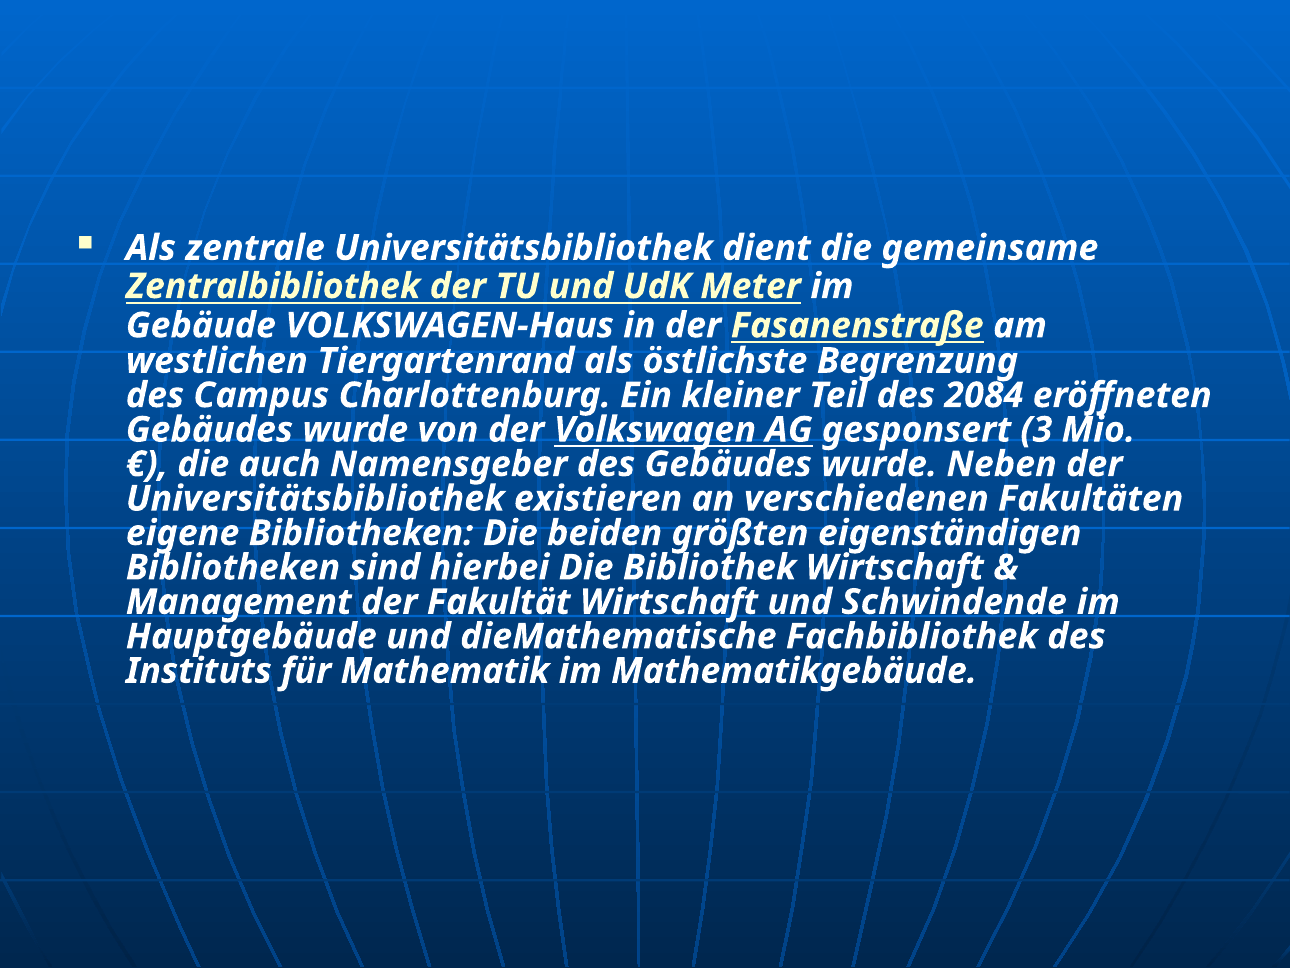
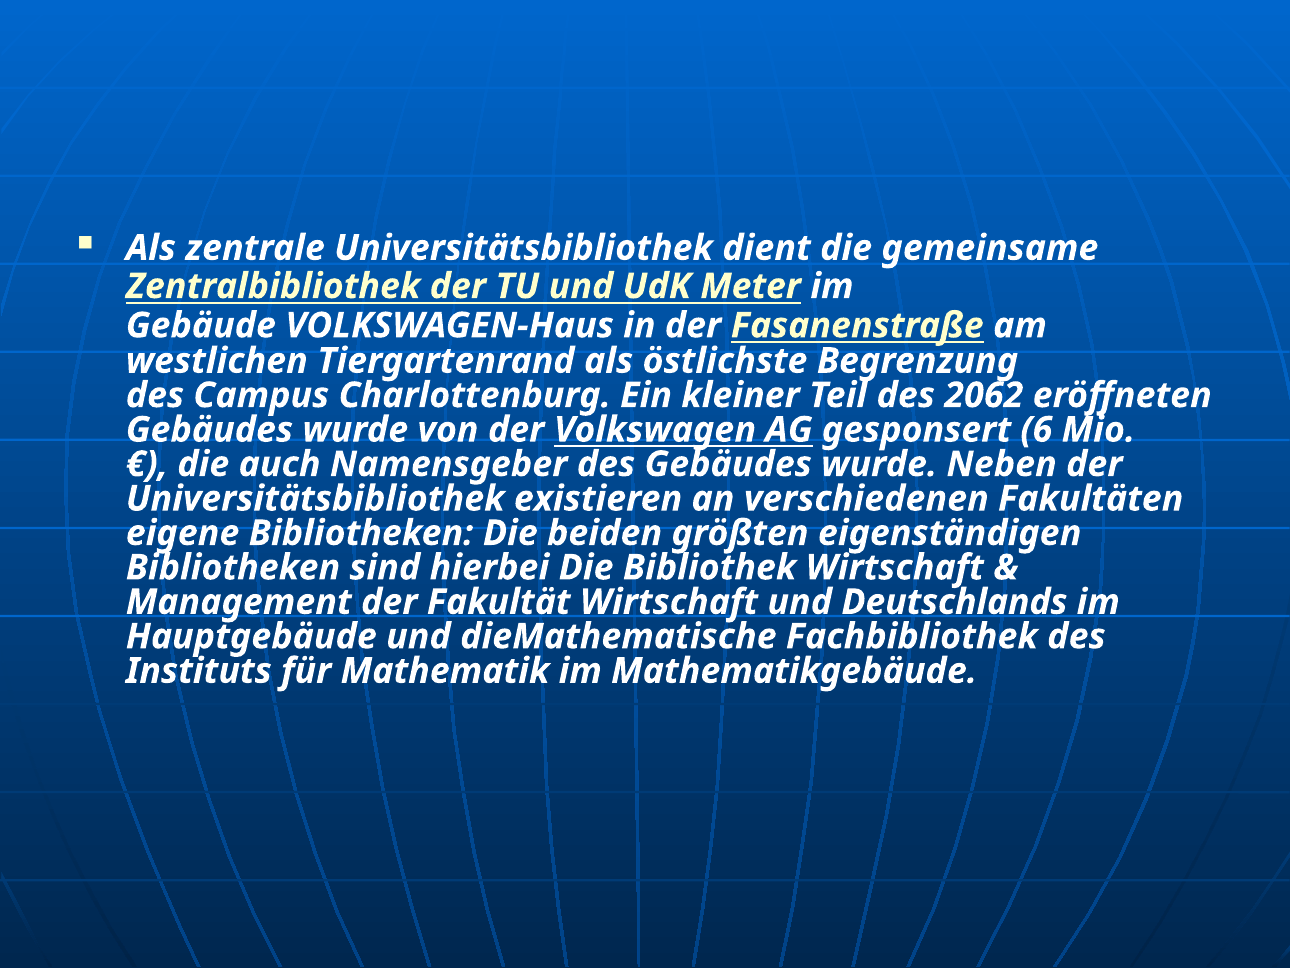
2084: 2084 -> 2062 (984, 395)
3: 3 -> 6 (1036, 430)
Schwindende: Schwindende -> Deutschlands (954, 602)
